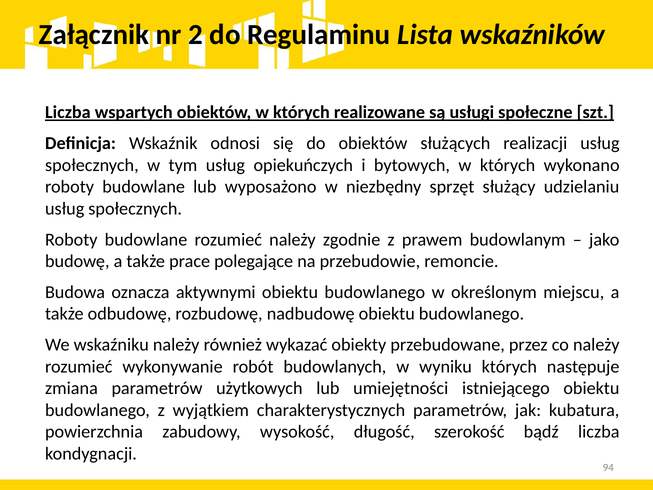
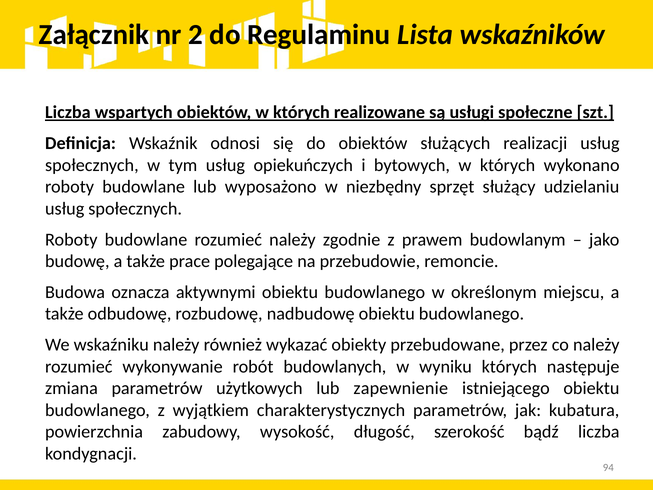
umiejętności: umiejętności -> zapewnienie (401, 388)
